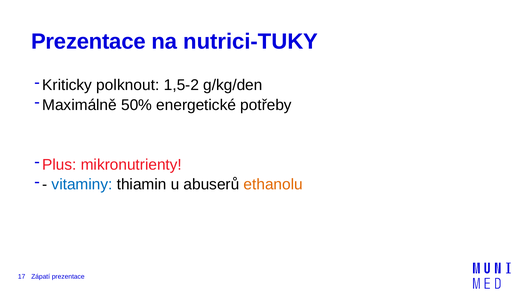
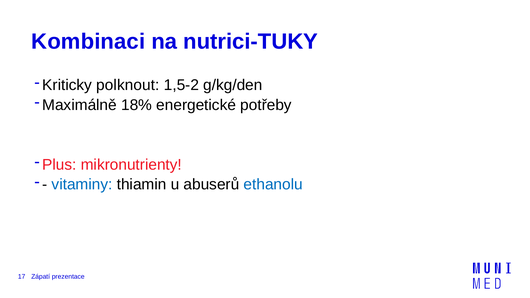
Prezentace: Prezentace -> Kombinaci (88, 42)
50%: 50% -> 18% (137, 105)
ethanolu colour: orange -> blue (273, 185)
